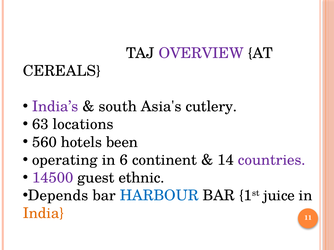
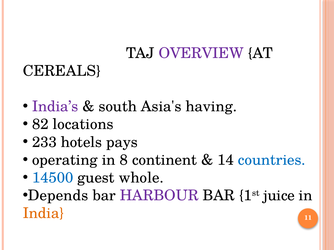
cutlery: cutlery -> having (211, 107)
63: 63 -> 82 (40, 125)
560: 560 -> 233 (44, 142)
been: been -> pays (122, 142)
6: 6 -> 8 (124, 160)
countries colour: purple -> blue (272, 160)
14500 colour: purple -> blue (53, 178)
ethnic: ethnic -> whole (141, 178)
HARBOUR colour: blue -> purple (159, 196)
